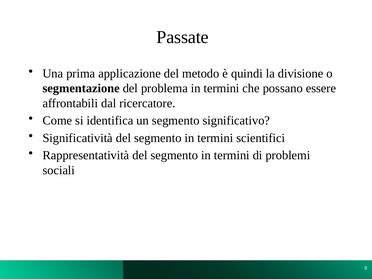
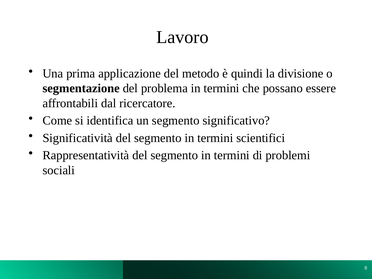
Passate: Passate -> Lavoro (182, 37)
